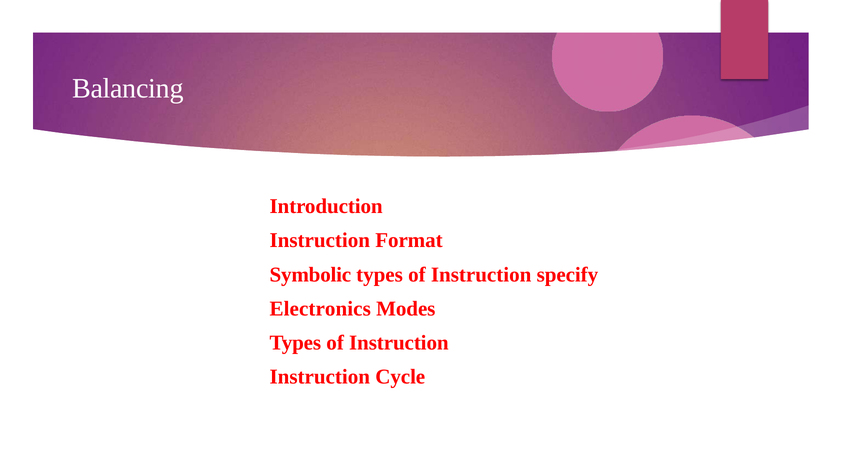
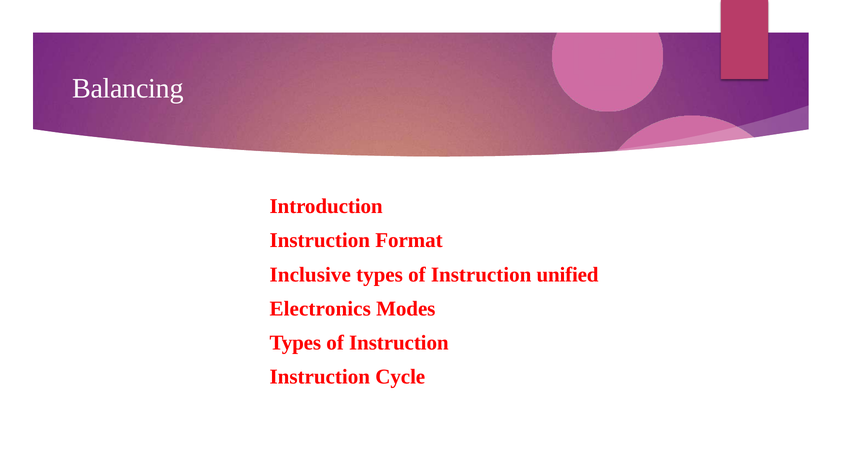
Symbolic: Symbolic -> Inclusive (310, 274)
specify: specify -> unified (568, 274)
